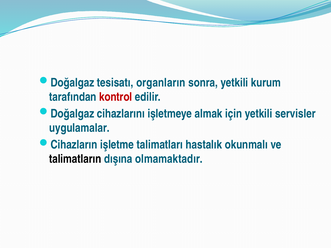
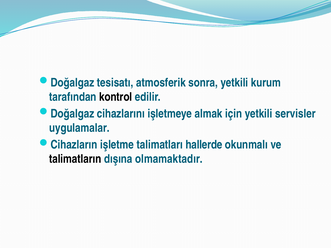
organların: organların -> atmosferik (161, 83)
kontrol colour: red -> black (116, 97)
hastalık: hastalık -> hallerde (204, 145)
